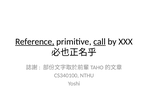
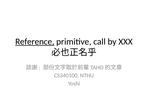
call underline: present -> none (100, 42)
